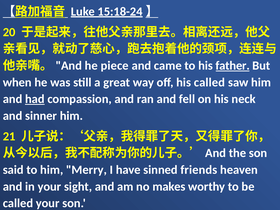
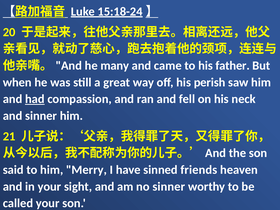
piece: piece -> many (115, 66)
father underline: present -> none (233, 66)
his called: called -> perish (210, 82)
no makes: makes -> sinner (169, 187)
